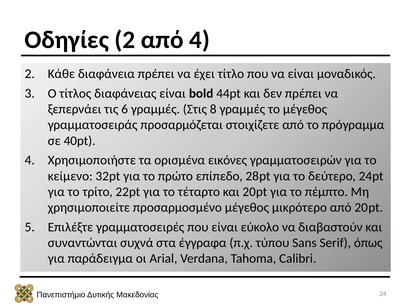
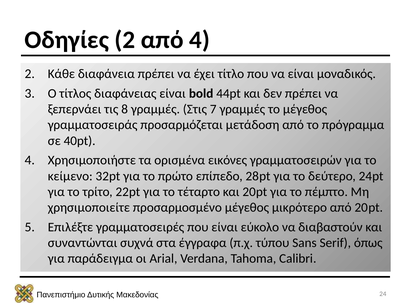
6: 6 -> 8 (125, 109)
8: 8 -> 7 (213, 109)
στοιχίζετε: στοιχίζετε -> μετάδοση (253, 125)
